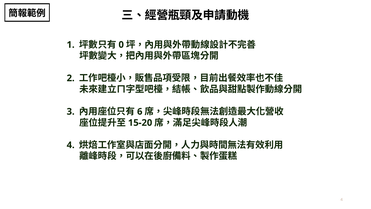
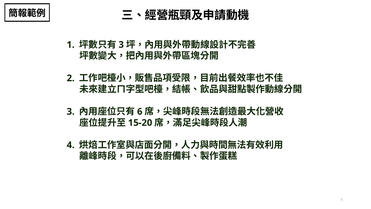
0: 0 -> 3 (121, 45)
